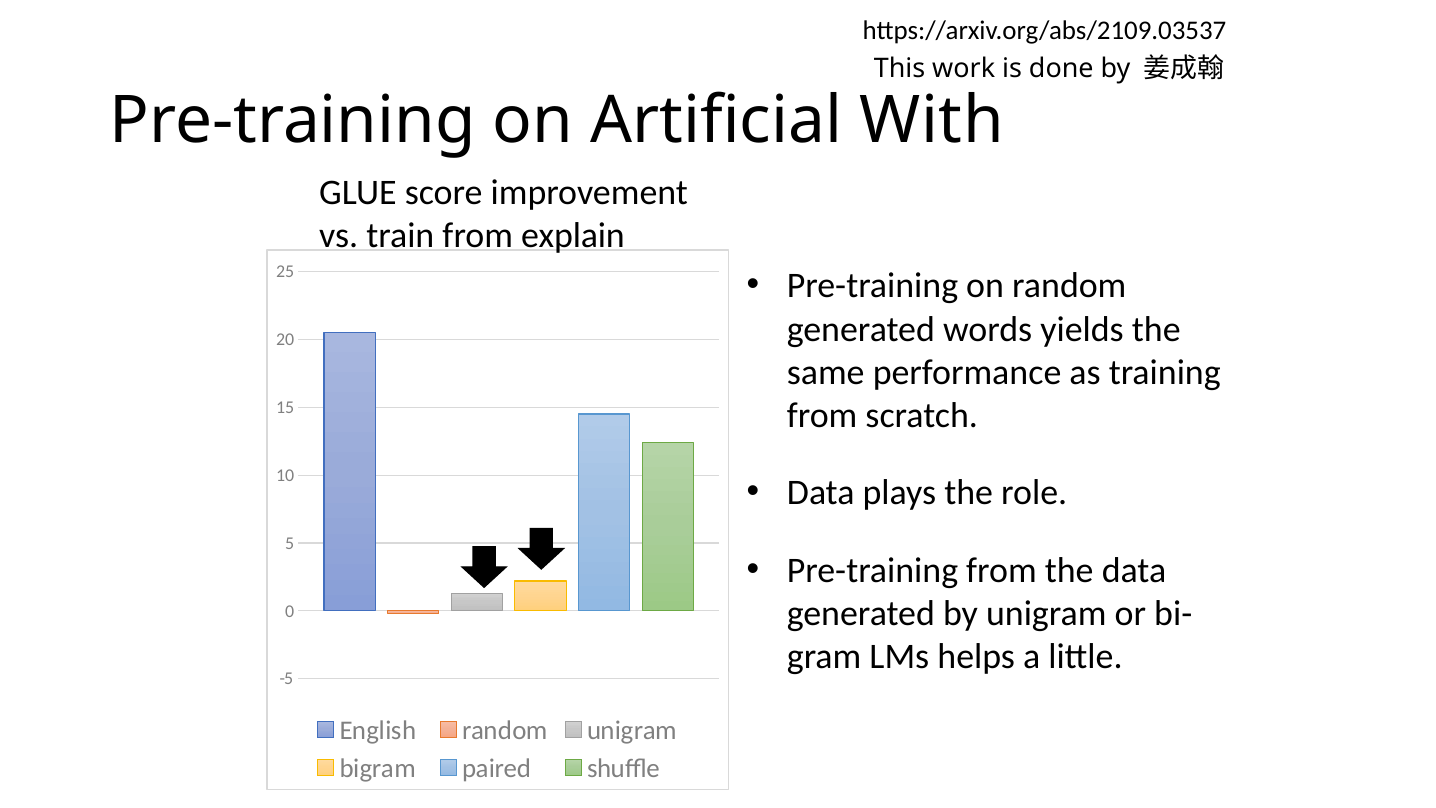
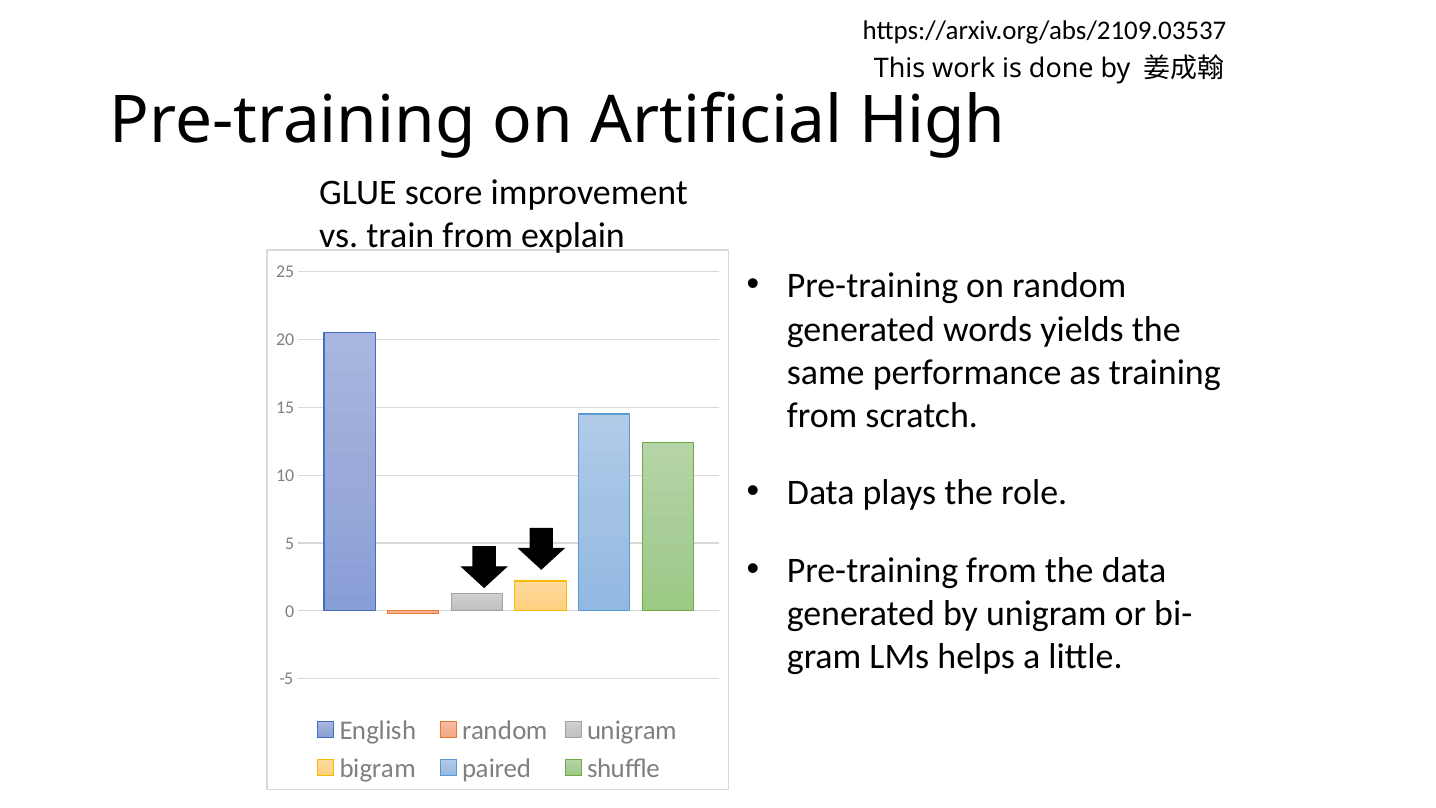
With: With -> High (932, 121)
